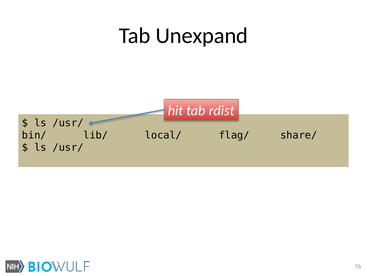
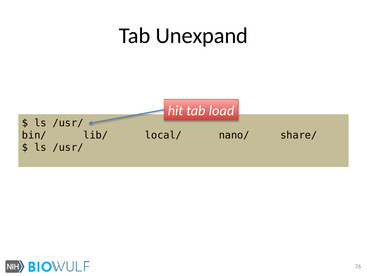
rdist: rdist -> load (222, 110)
flag/: flag/ -> nano/ (234, 135)
